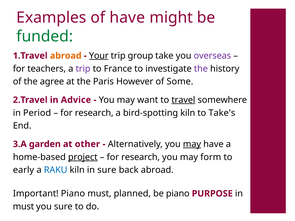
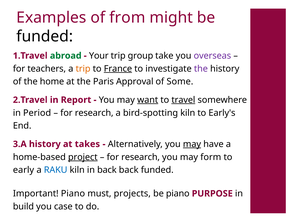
of have: have -> from (127, 18)
funded colour: green -> black (45, 36)
abroad colour: orange -> green (66, 56)
Your underline: present -> none (99, 56)
trip colour: purple -> orange (83, 69)
France underline: none -> present (118, 69)
agree: agree -> home (52, 82)
However: However -> Approval (135, 82)
Advice: Advice -> Report (76, 100)
want underline: none -> present (148, 100)
Take's: Take's -> Early's (222, 113)
garden: garden -> history (45, 144)
other: other -> takes (87, 144)
in sure: sure -> back (107, 170)
back abroad: abroad -> funded (157, 170)
planned: planned -> projects (132, 194)
must: must -> build (23, 207)
you sure: sure -> case (63, 207)
